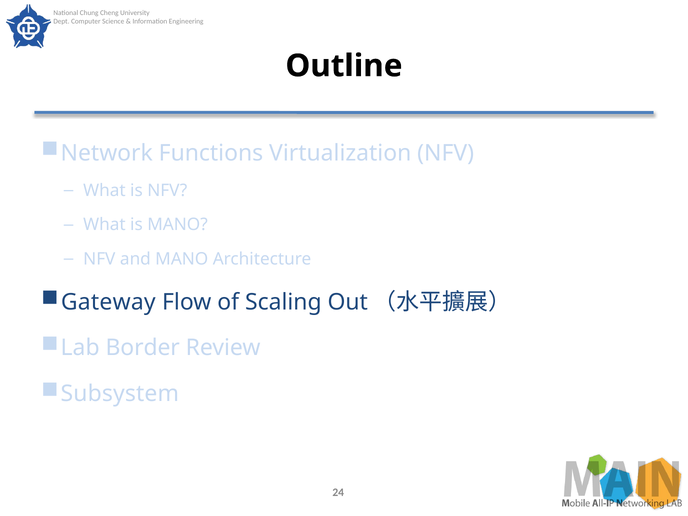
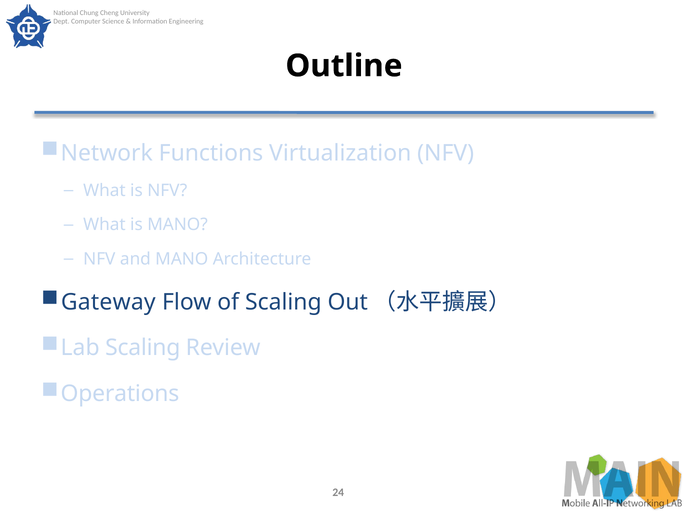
Lab Border: Border -> Scaling (143, 348)
Subsystem: Subsystem -> Operations (120, 394)
